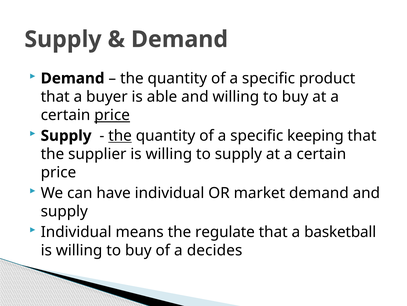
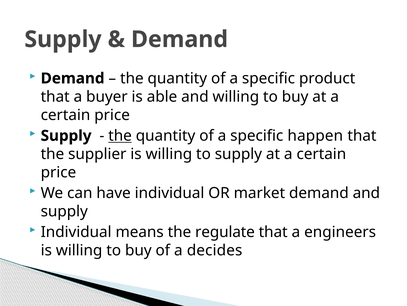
price underline: present -> none (112, 115)
keeping: keeping -> happen (315, 135)
basketball: basketball -> engineers (340, 232)
